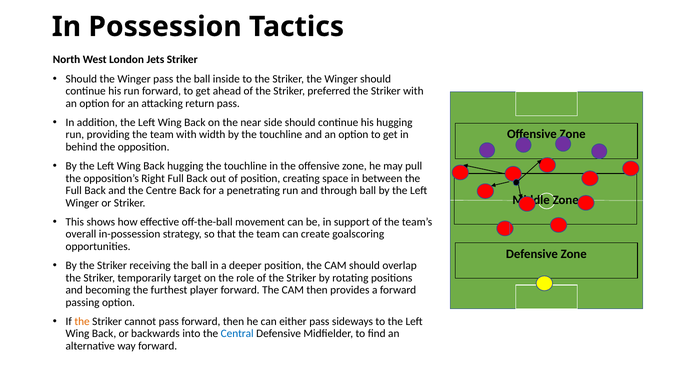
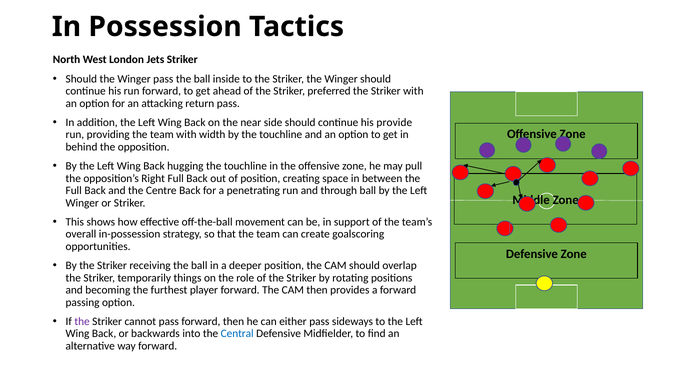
his hugging: hugging -> provide (394, 123)
target: target -> things (188, 278)
the colour: orange -> purple (82, 321)
